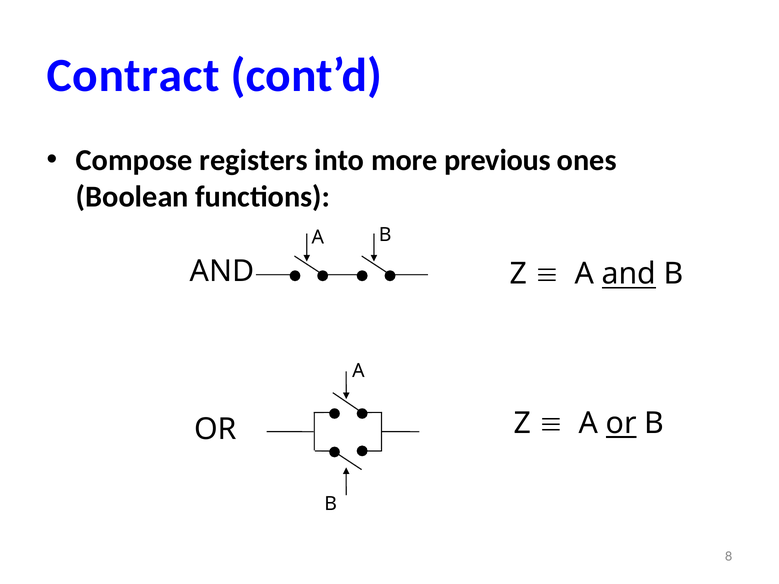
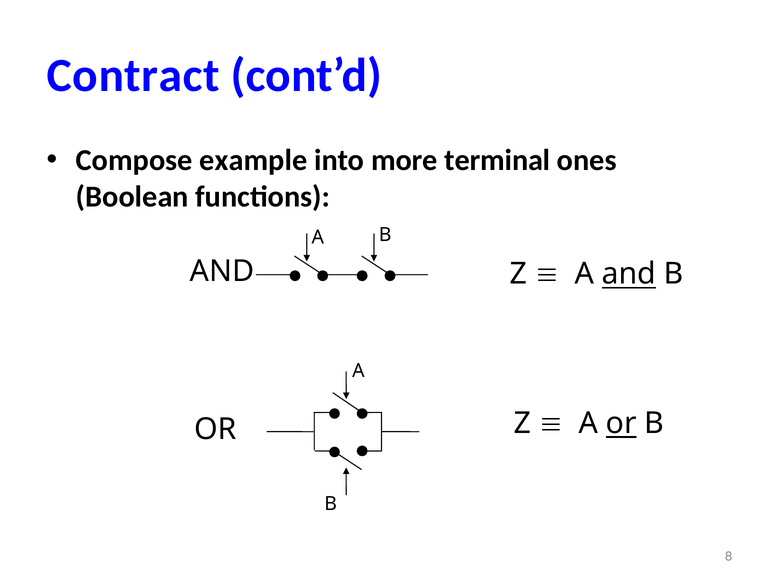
registers: registers -> example (253, 161)
previous: previous -> terminal (497, 161)
